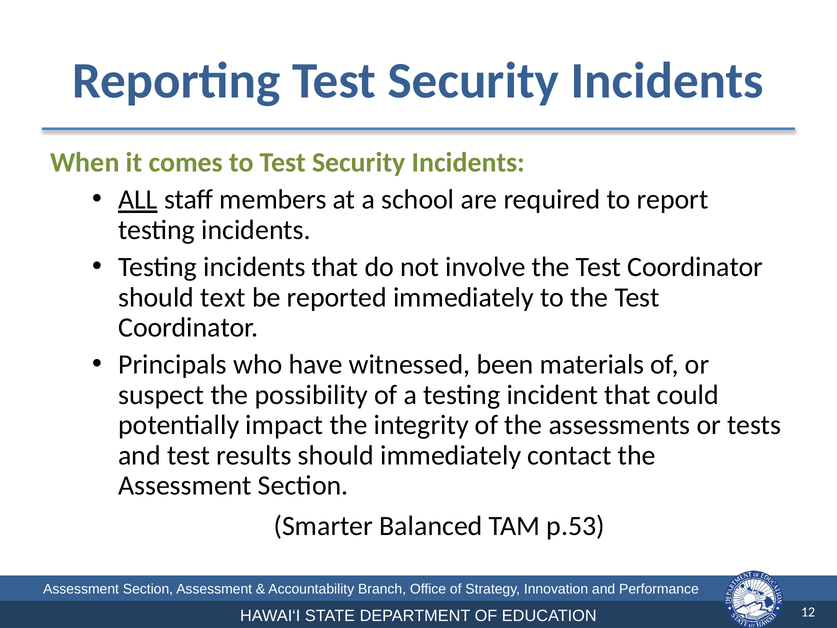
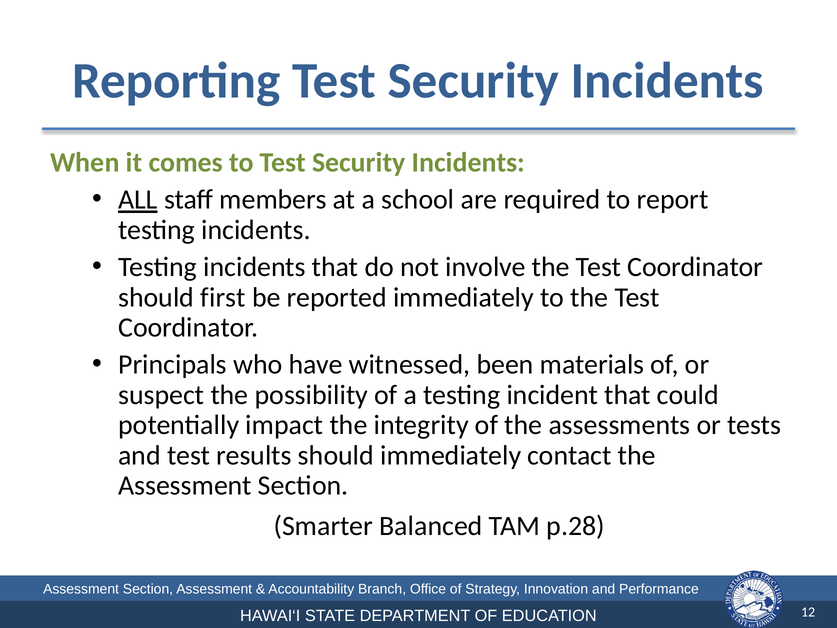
text: text -> first (223, 297)
p.53: p.53 -> p.28 (576, 526)
